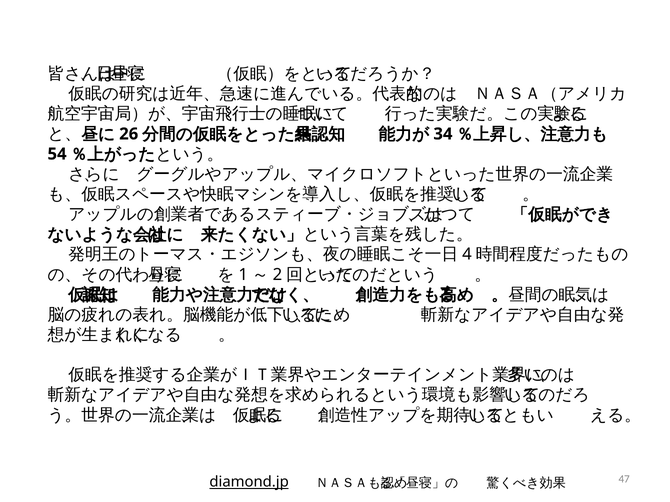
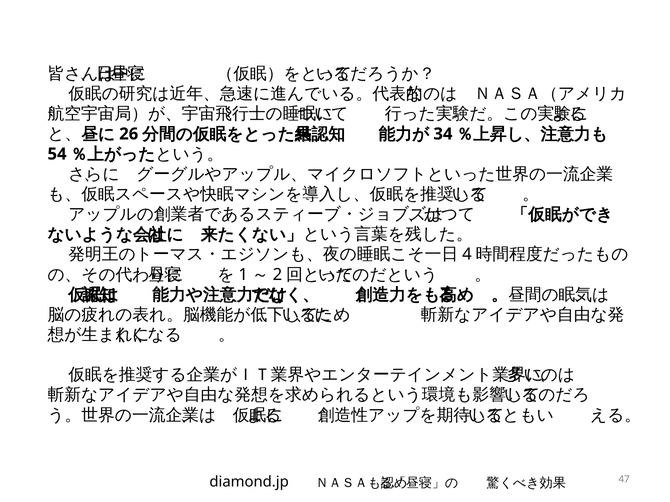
diamond.jp underline: present -> none (249, 482)
